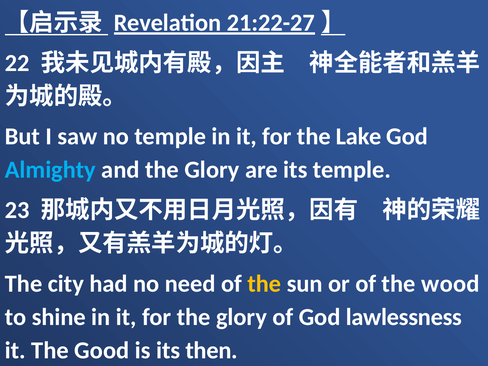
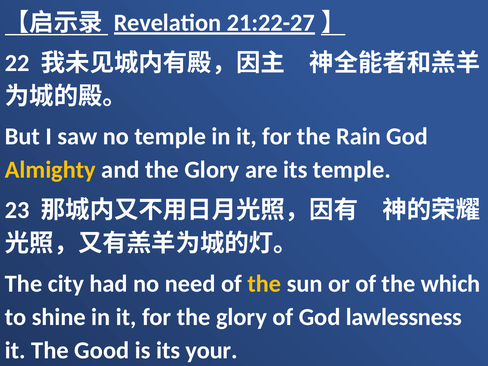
Lake: Lake -> Rain (359, 137)
Almighty colour: light blue -> yellow (50, 170)
wood: wood -> which (451, 284)
then: then -> your (212, 350)
